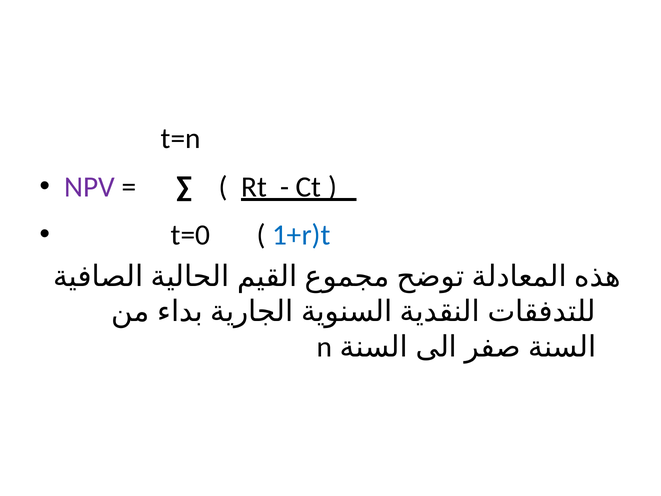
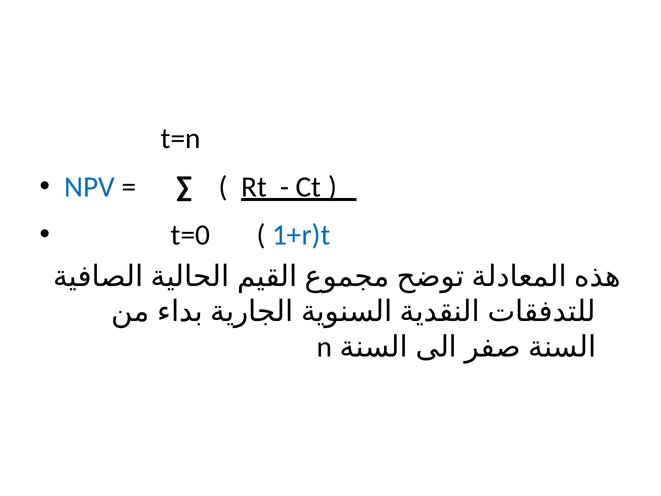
NPV colour: purple -> blue (90, 187)
